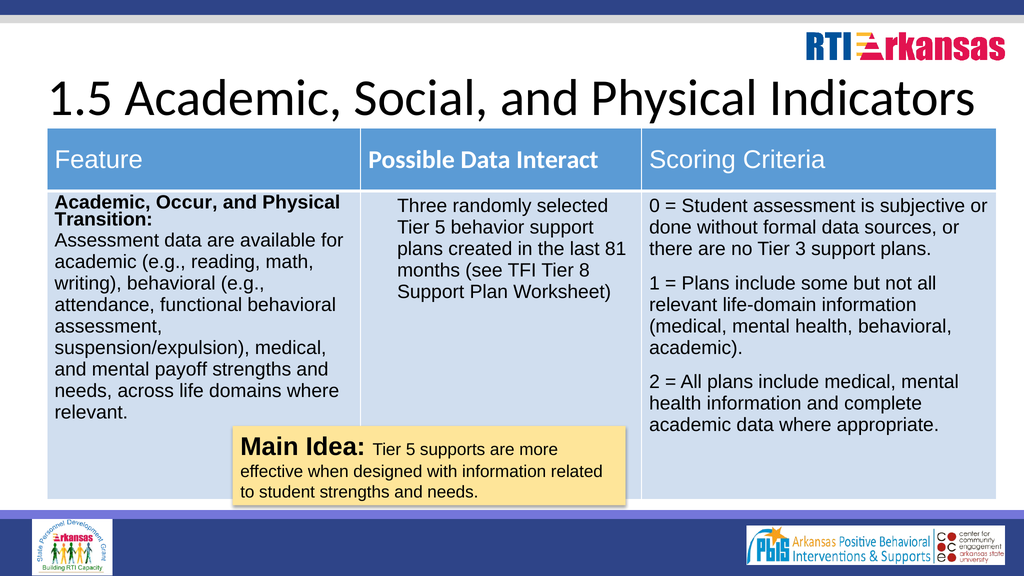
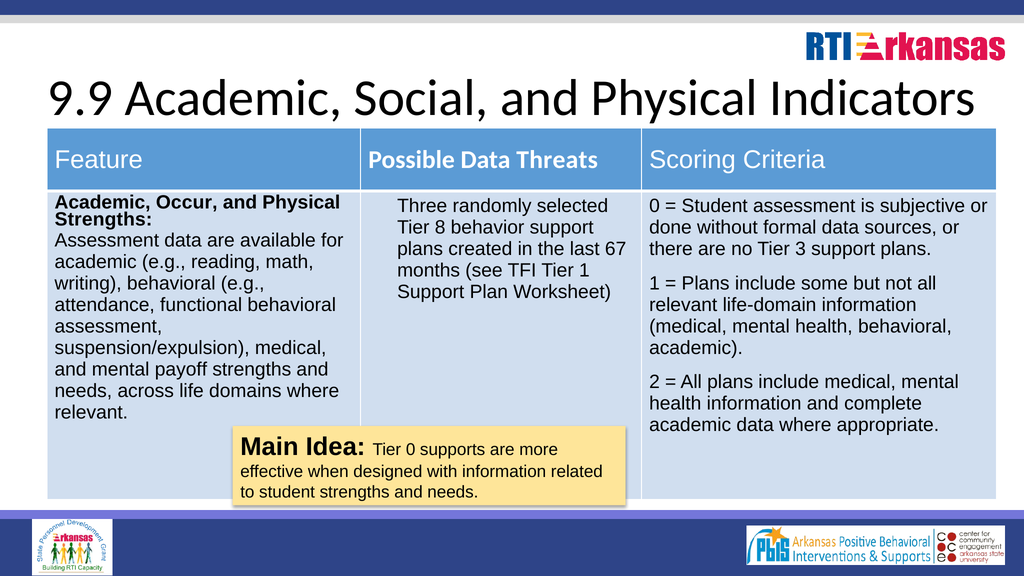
1.5: 1.5 -> 9.9 (80, 98)
Interact: Interact -> Threats (557, 160)
Transition: Transition -> Strengths (103, 220)
5: 5 -> 8 (440, 228)
81: 81 -> 67 (616, 249)
Tier 8: 8 -> 1 (584, 271)
Idea Tier 5: 5 -> 0 (411, 450)
